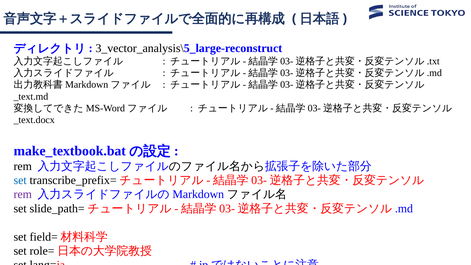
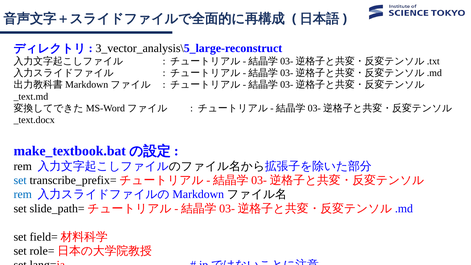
rem colour: purple -> blue (23, 194)
